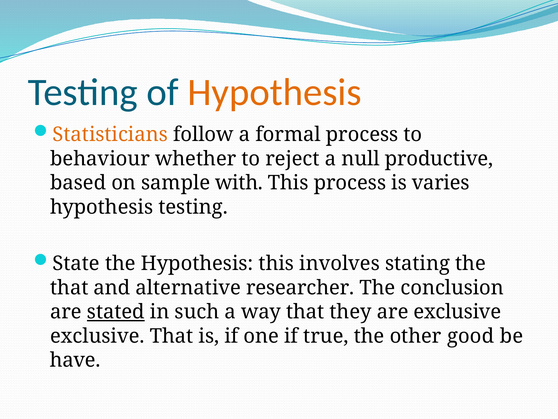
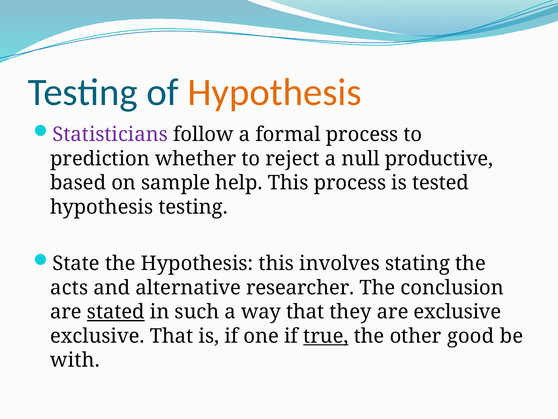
Statisticians colour: orange -> purple (110, 134)
behaviour: behaviour -> prediction (100, 159)
with: with -> help (239, 183)
varies: varies -> tested (441, 183)
that: that -> acts (69, 287)
true underline: none -> present (326, 336)
have: have -> with (75, 360)
